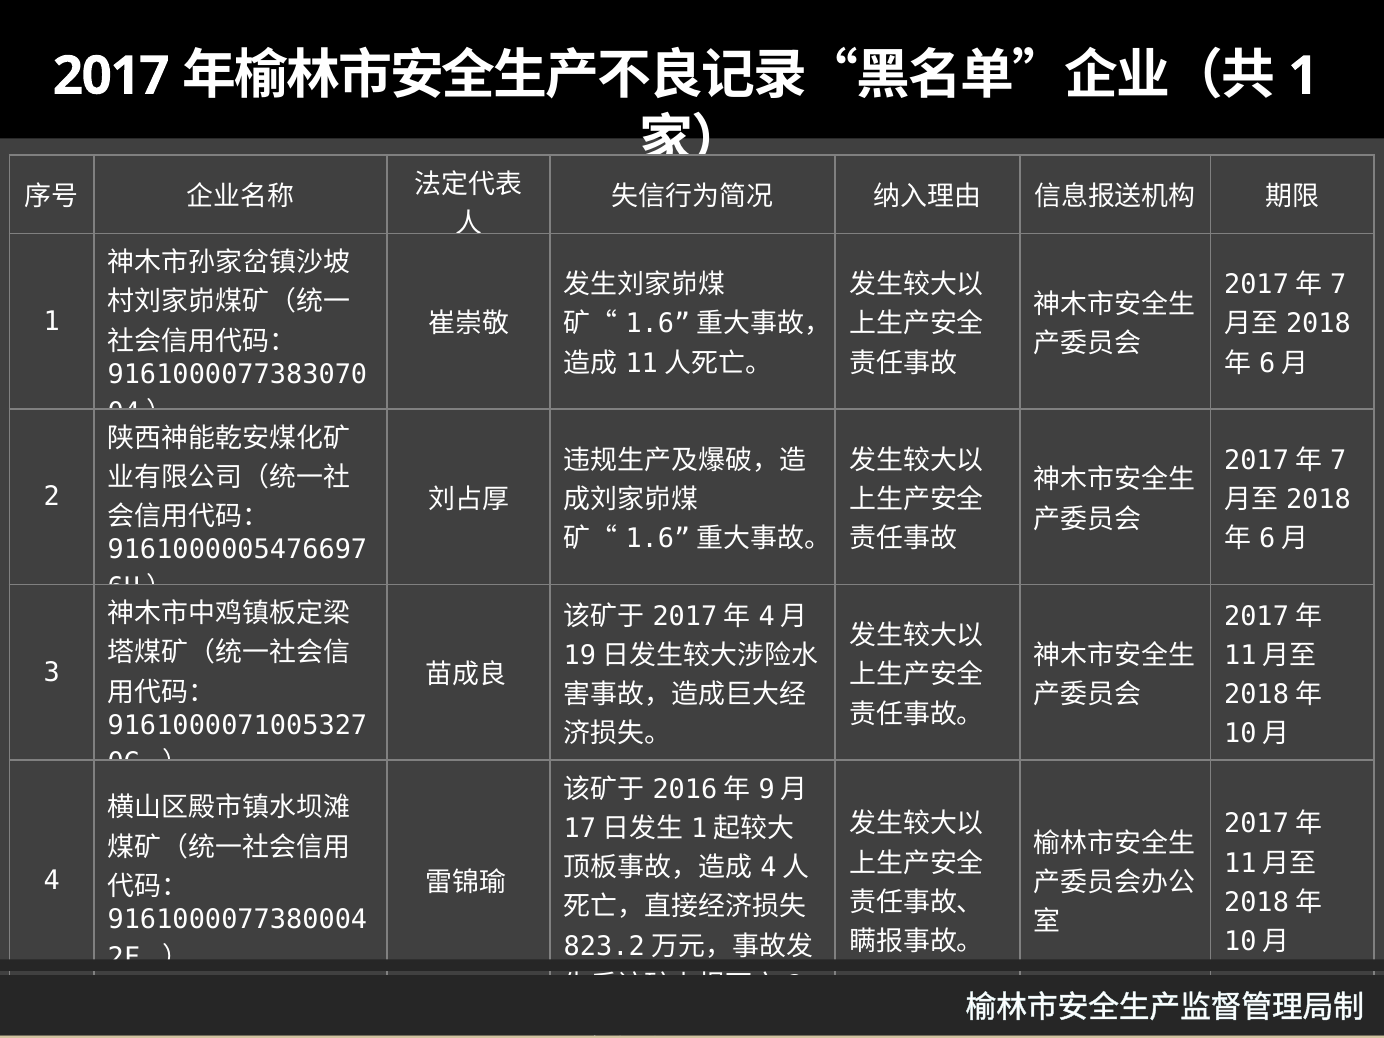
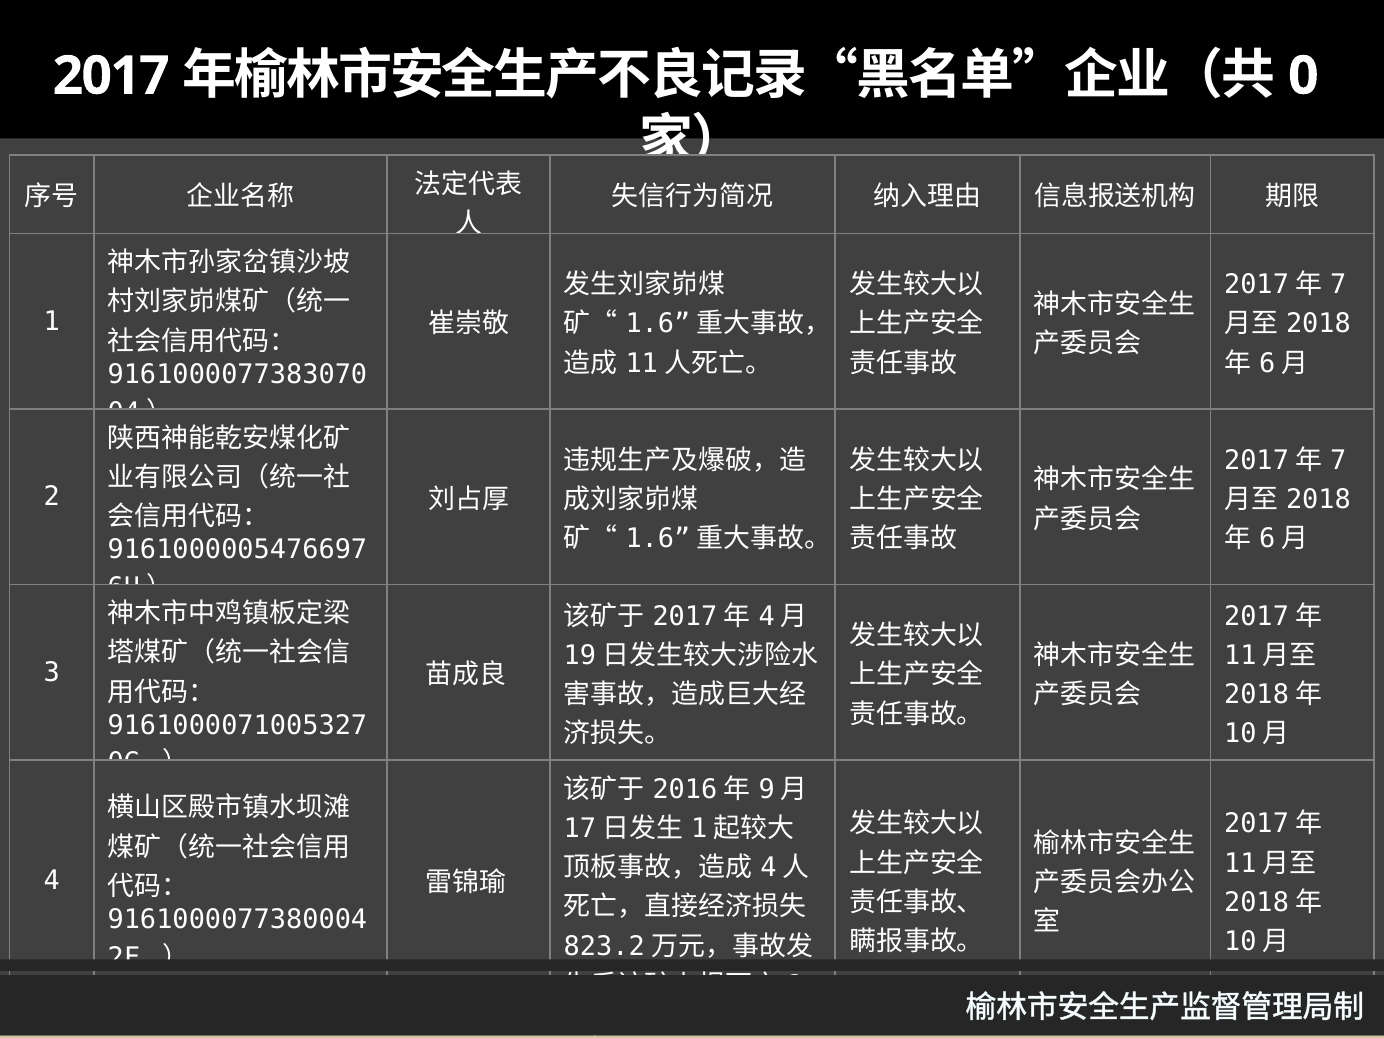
1: 1 -> 0 (1303, 76)
